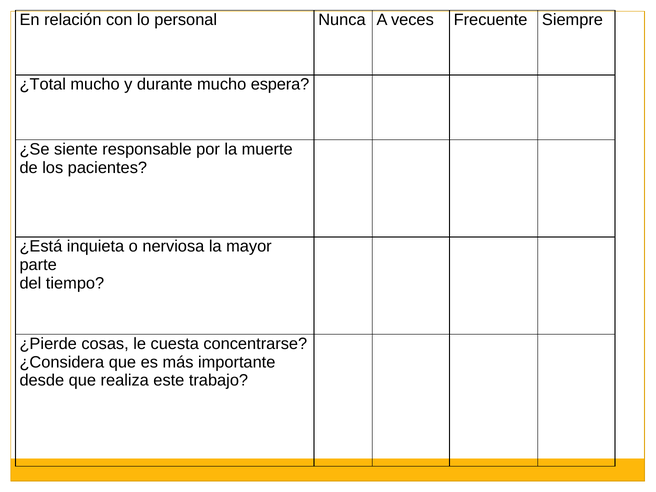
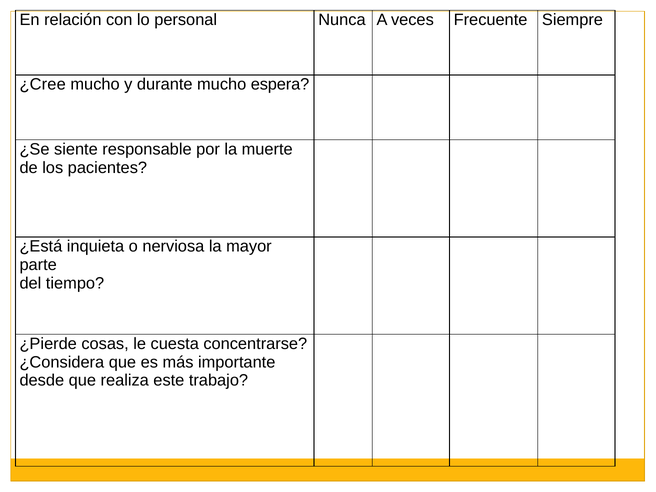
¿Total: ¿Total -> ¿Cree (43, 85)
